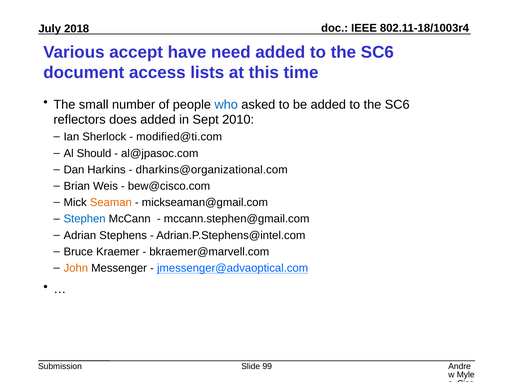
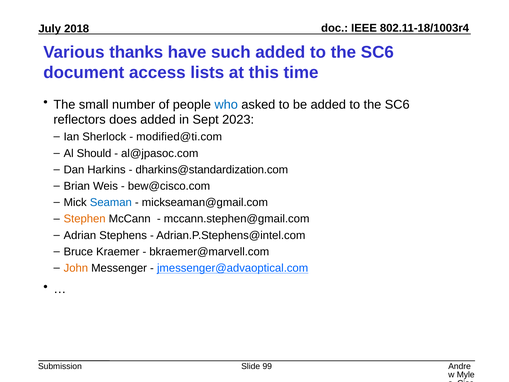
accept: accept -> thanks (136, 52)
need: need -> such (231, 52)
2010: 2010 -> 2023 (238, 120)
dharkins@organizational.com: dharkins@organizational.com -> dharkins@standardization.com (212, 170)
Seaman colour: orange -> blue (111, 202)
Stephen colour: blue -> orange (85, 219)
